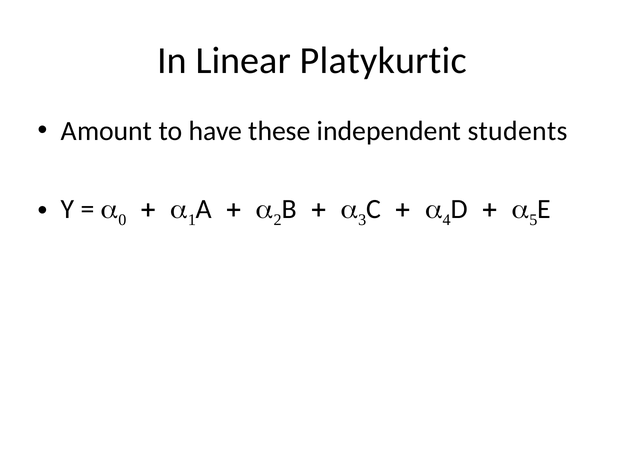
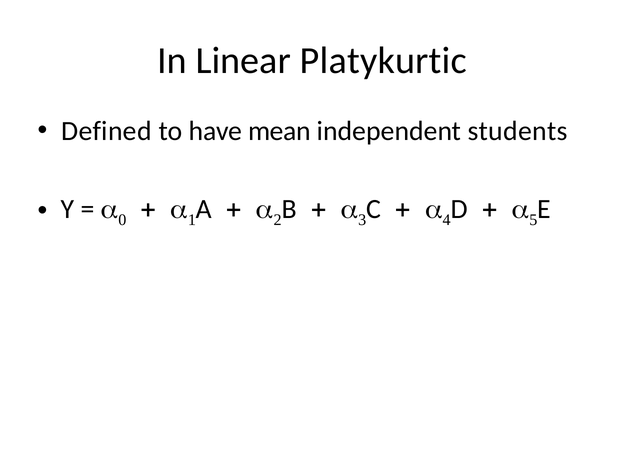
Amount: Amount -> Defined (106, 131)
these: these -> mean (280, 131)
